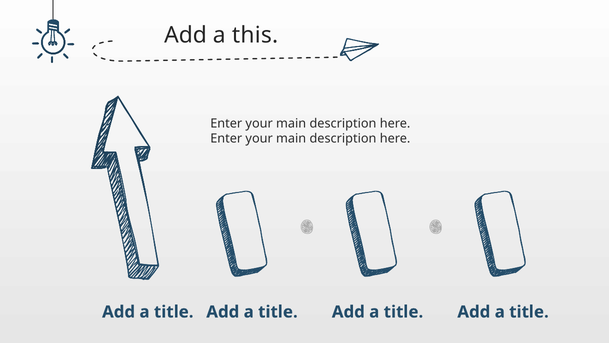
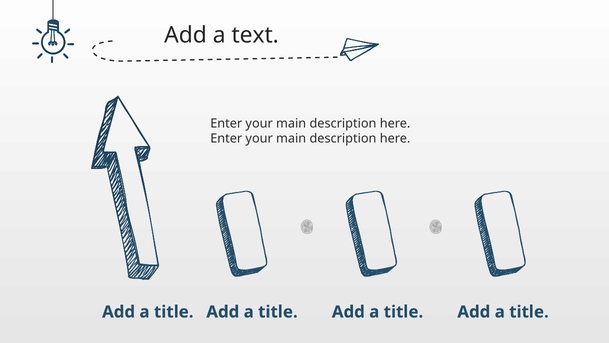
this: this -> text (255, 35)
